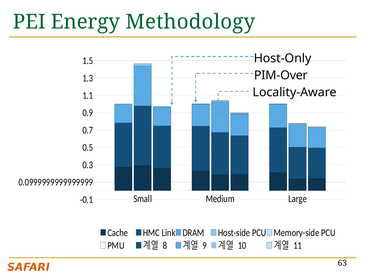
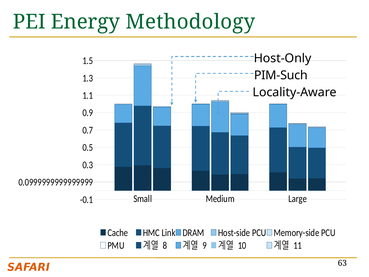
PIM-Over: PIM-Over -> PIM-Such (281, 75)
